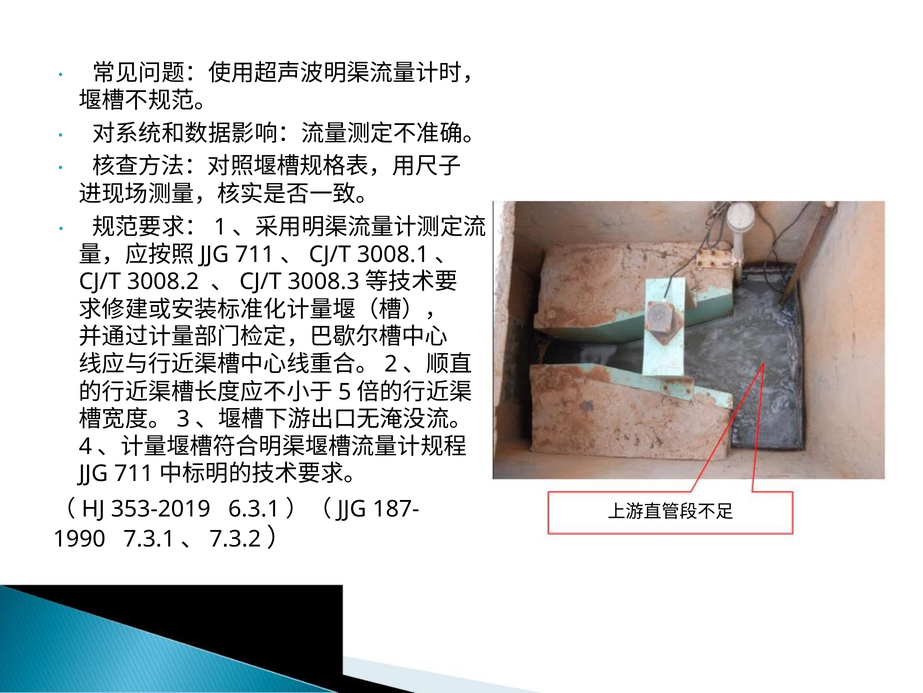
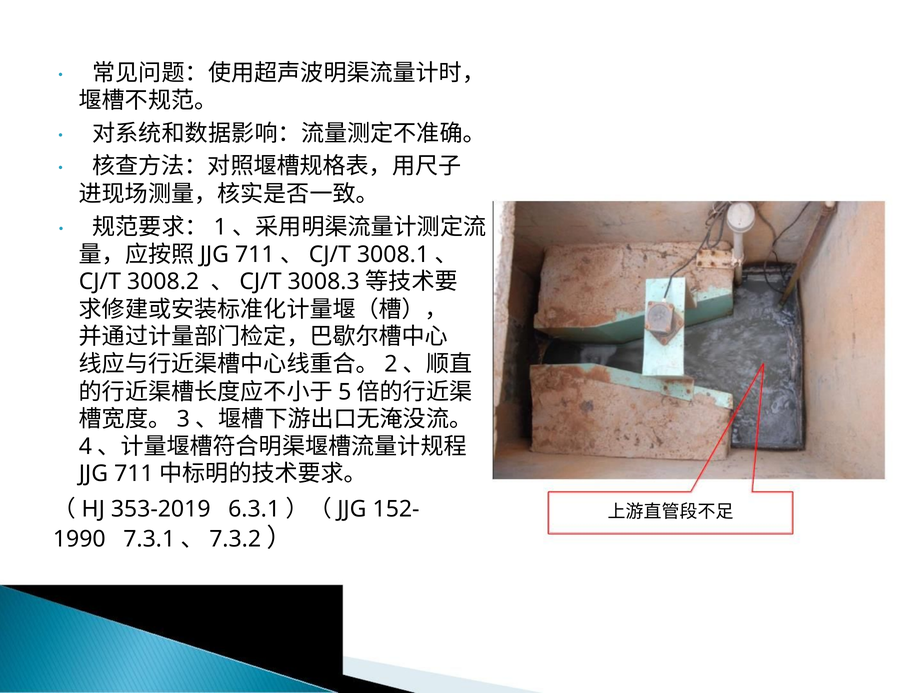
187-: 187- -> 152- (396, 509)
